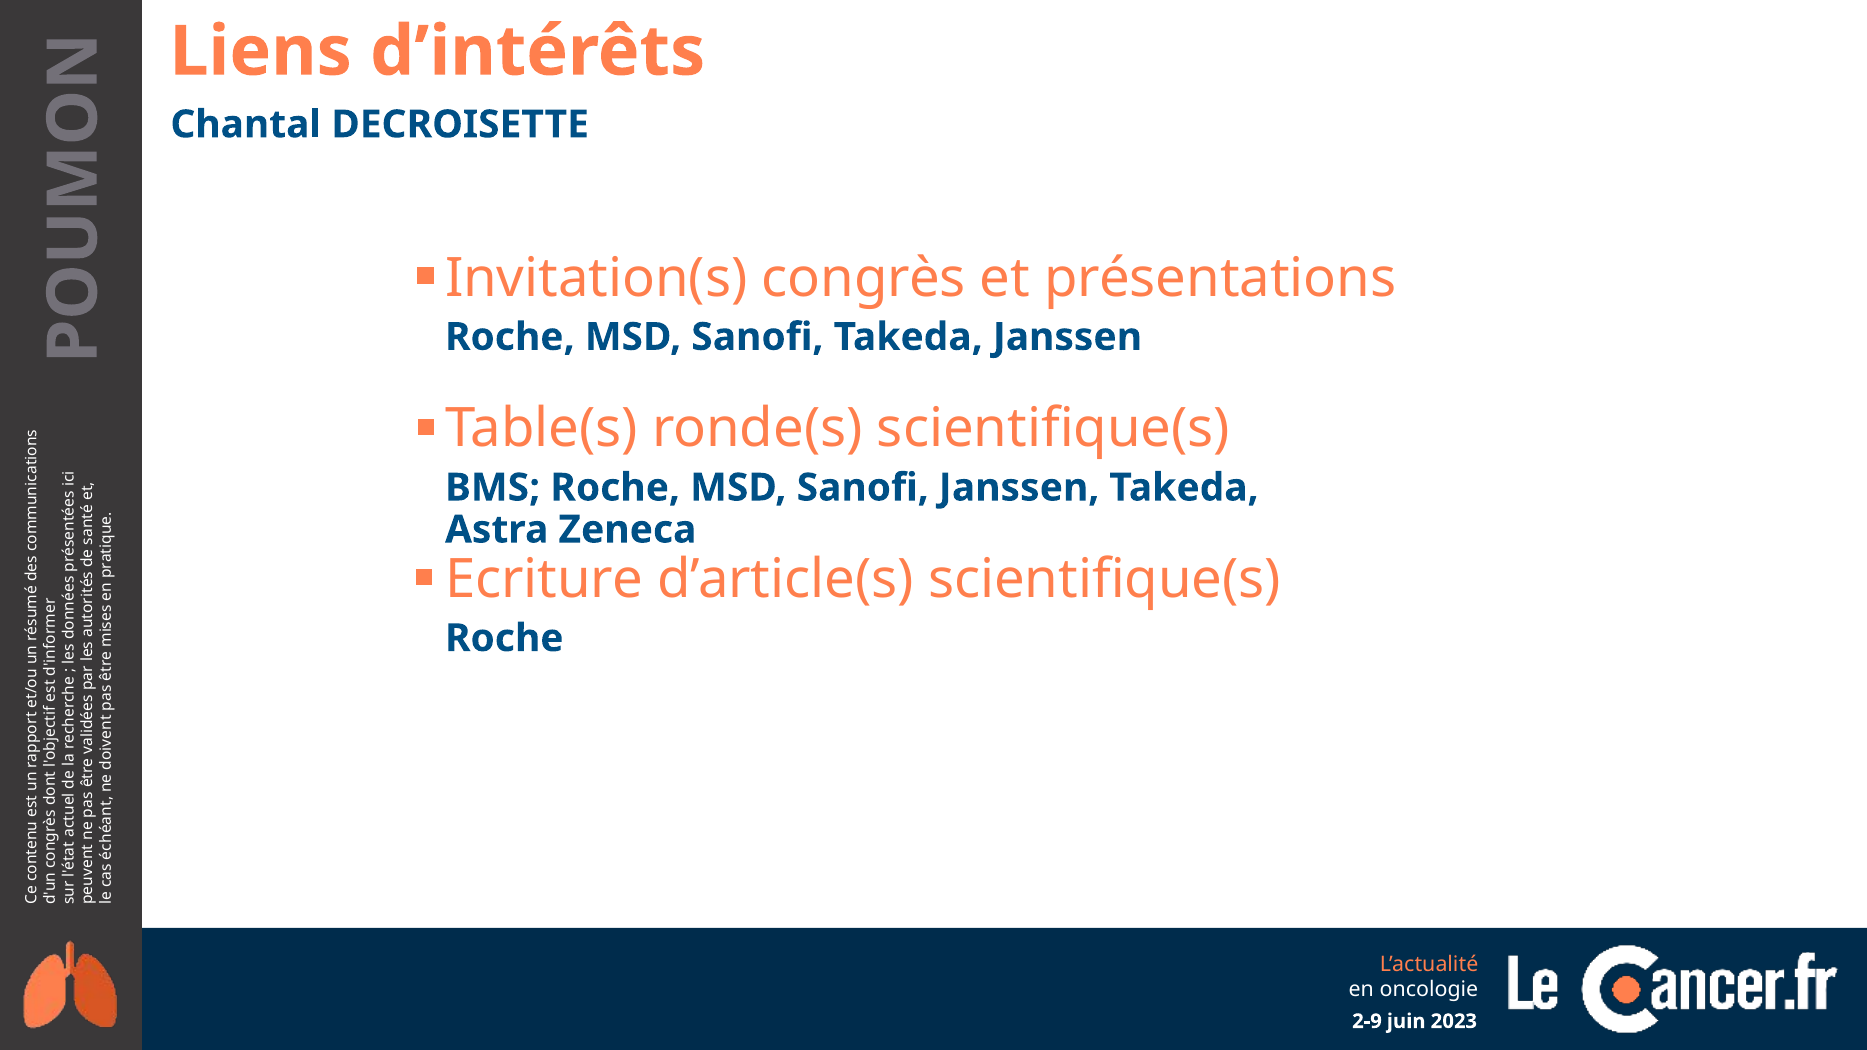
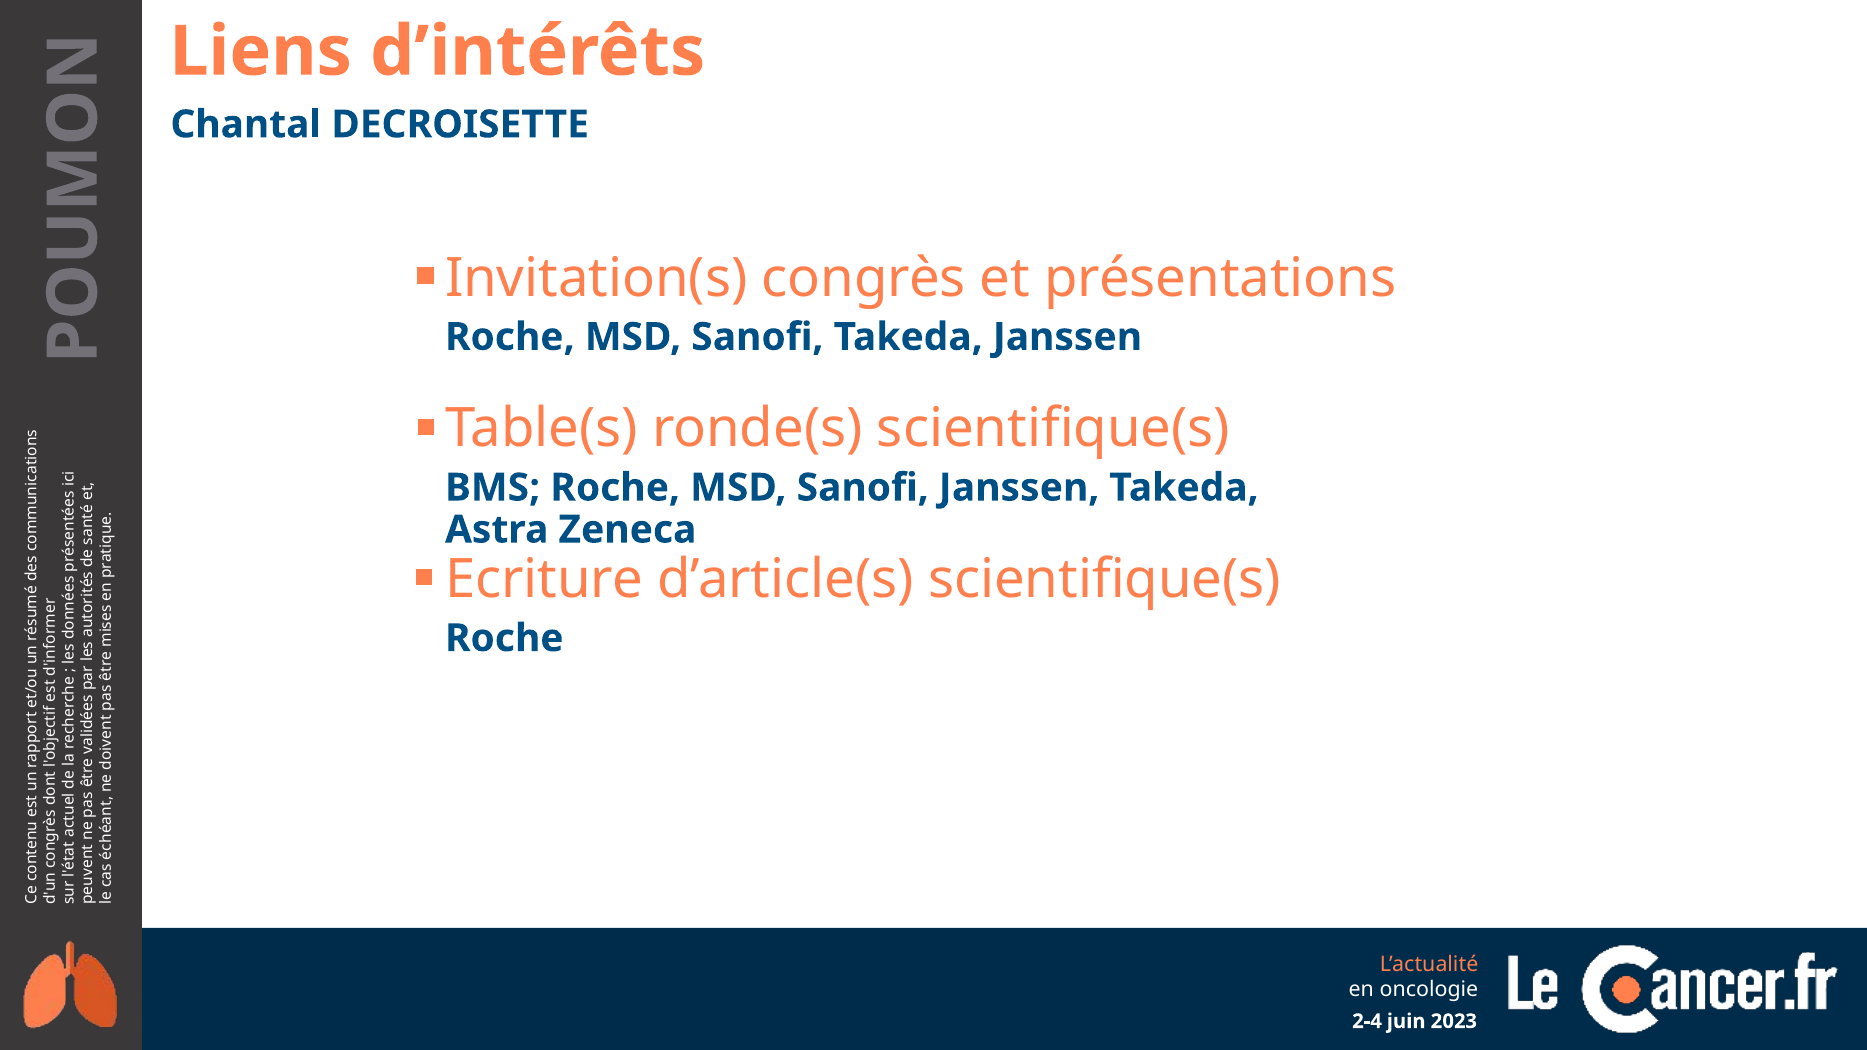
2-9: 2-9 -> 2-4 (1367, 1021)
